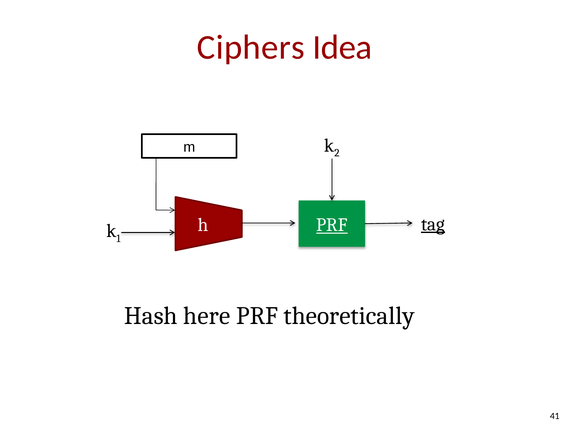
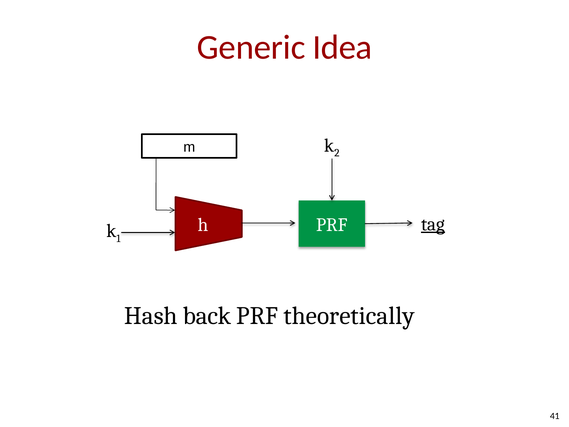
Ciphers: Ciphers -> Generic (251, 47)
PRF underline: present -> none (332, 225)
here: here -> back (207, 316)
